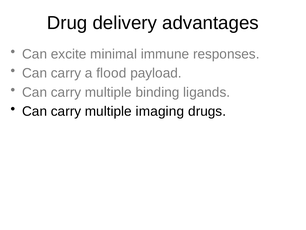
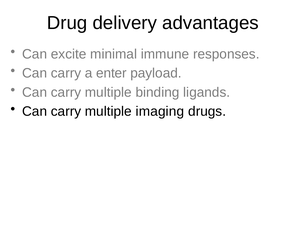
flood: flood -> enter (111, 73)
